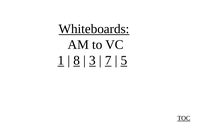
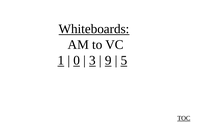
8: 8 -> 0 (77, 60)
7: 7 -> 9 (108, 60)
